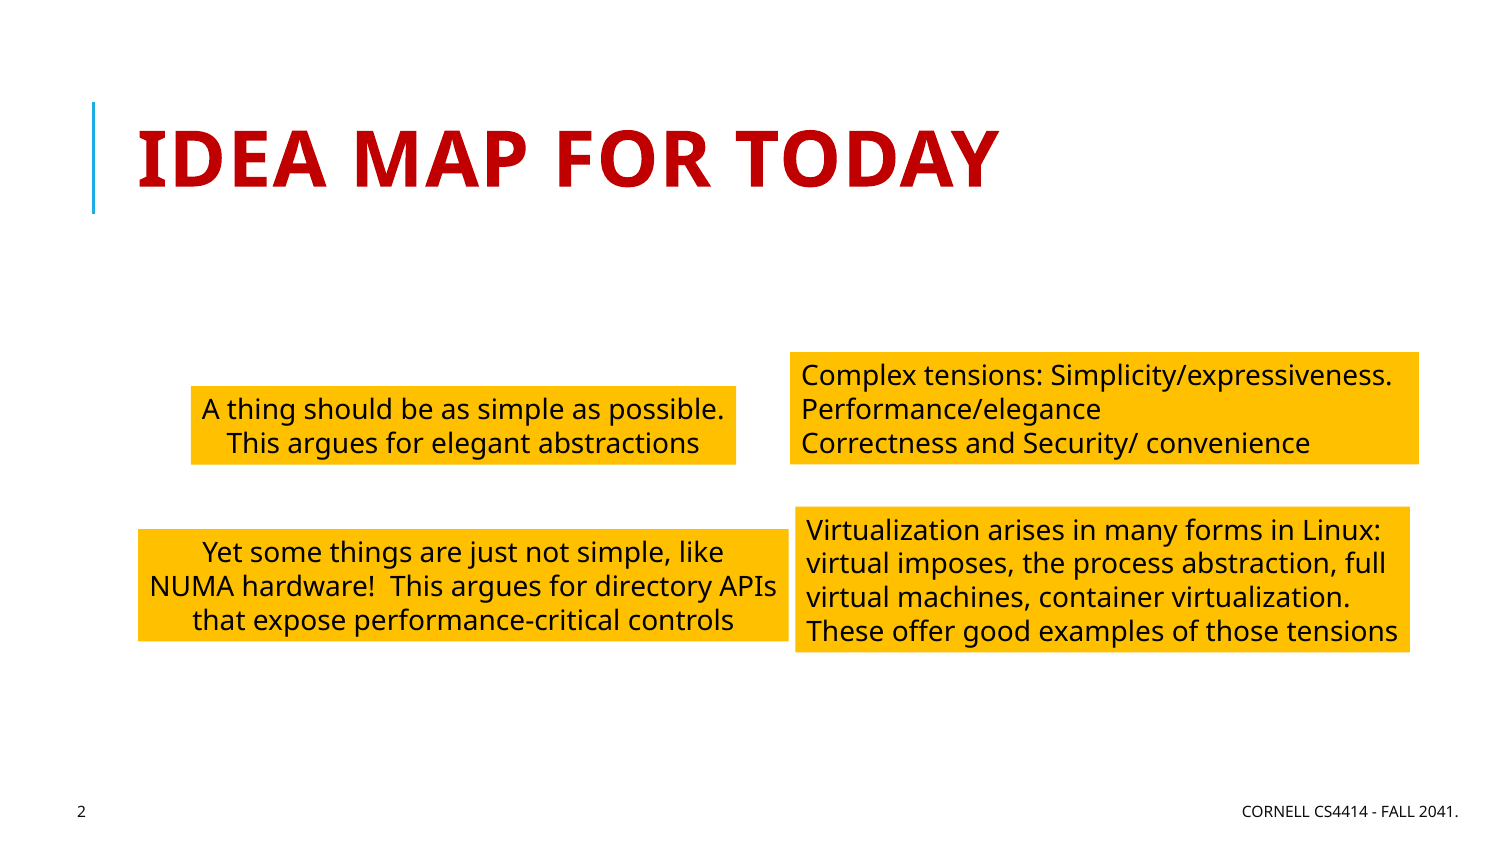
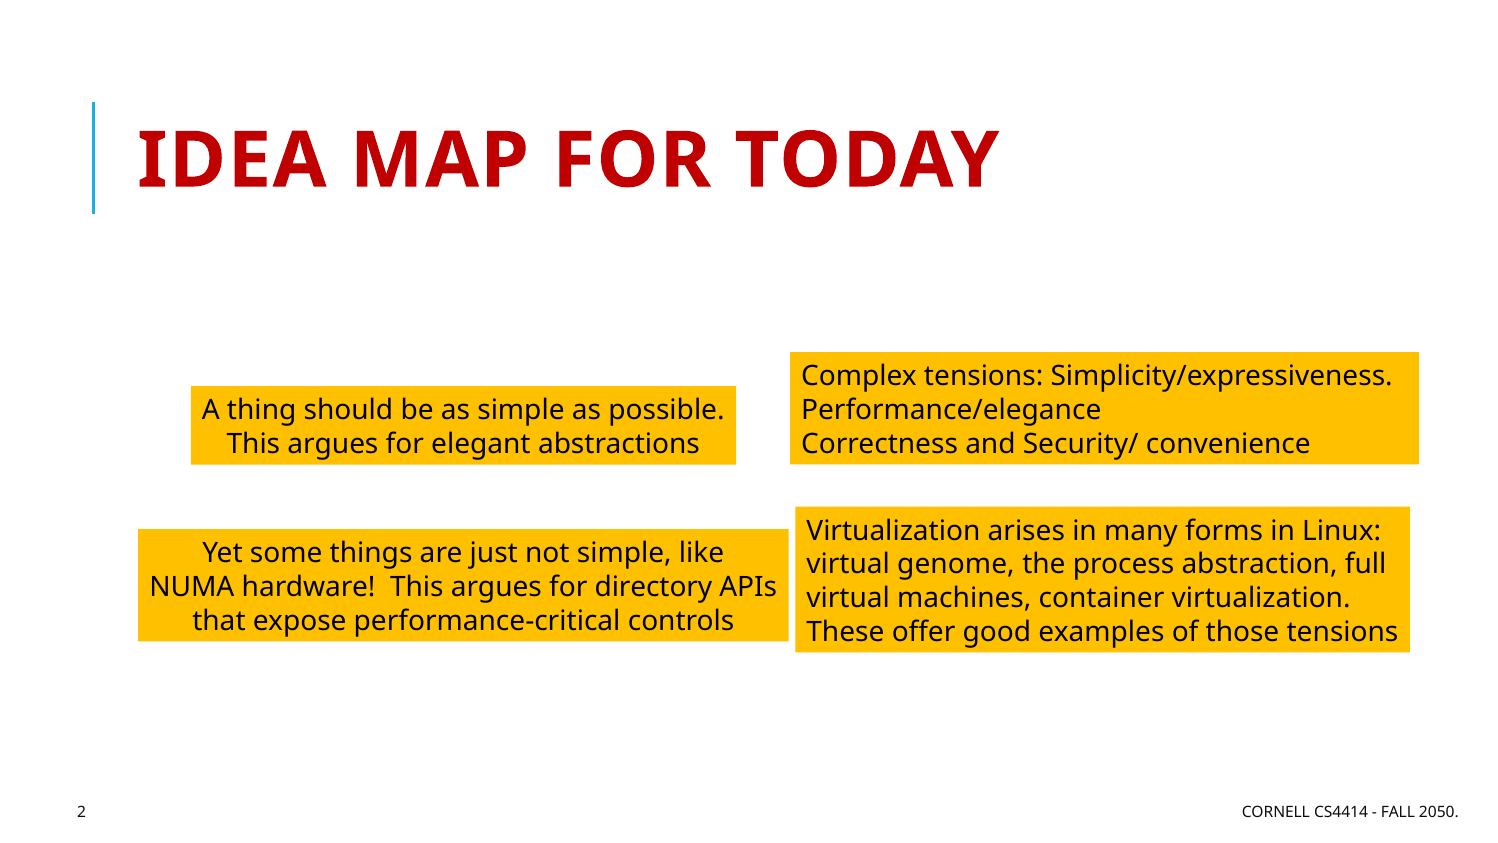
imposes: imposes -> genome (956, 564)
2041: 2041 -> 2050 (1439, 812)
